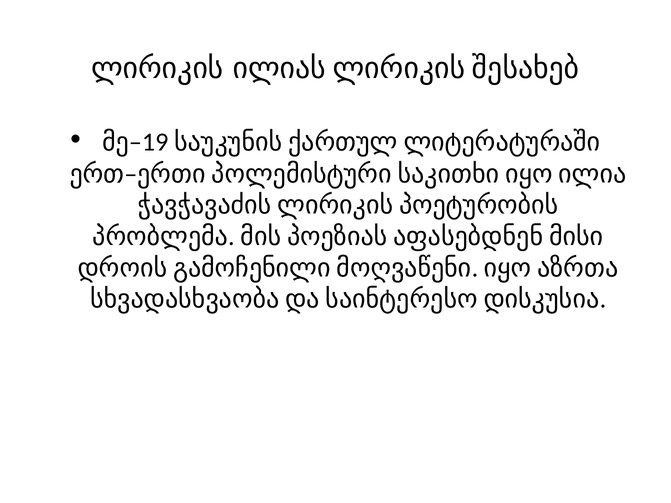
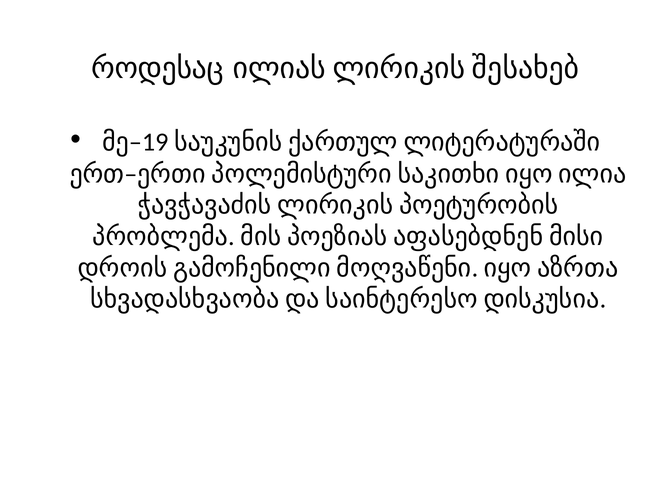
ლირიკის: ლირიკის -> როდესაც (157, 69)
